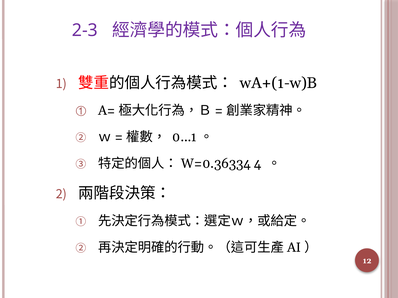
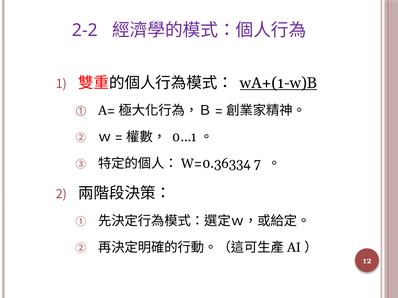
2-3: 2-3 -> 2-2 (85, 30)
wA+(1-w)B underline: none -> present (279, 83)
4: 4 -> 7 (258, 164)
